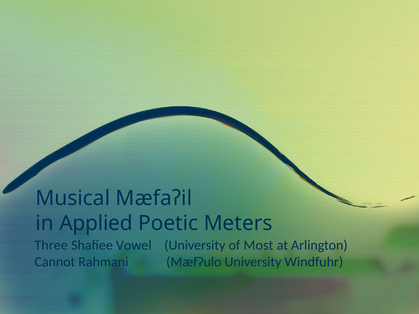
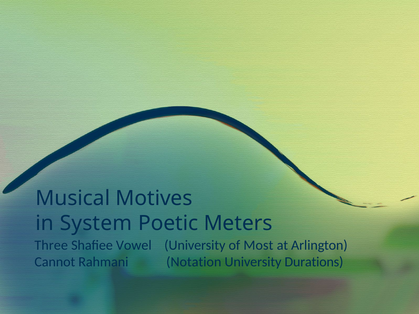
Mæfaʔil: Mæfaʔil -> Motives (154, 198)
Applied: Applied -> System (96, 224)
Mæfʔulo: Mæfʔulo -> Notation (194, 262)
Windfuhr: Windfuhr -> Durations (314, 262)
